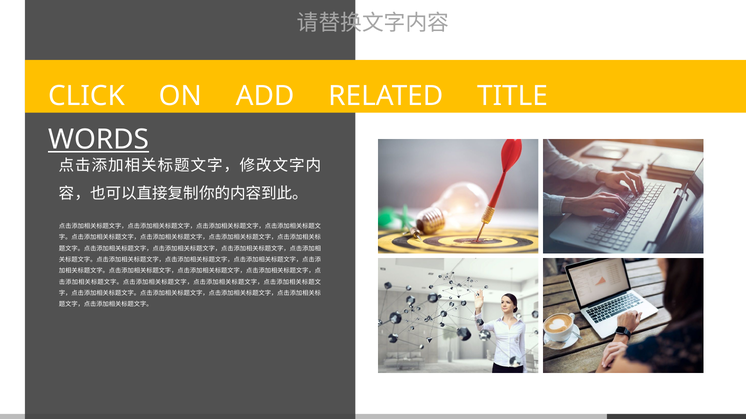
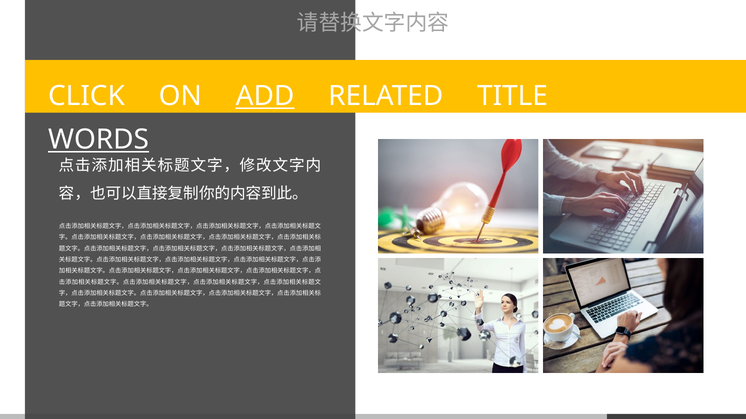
ADD underline: none -> present (265, 96)
